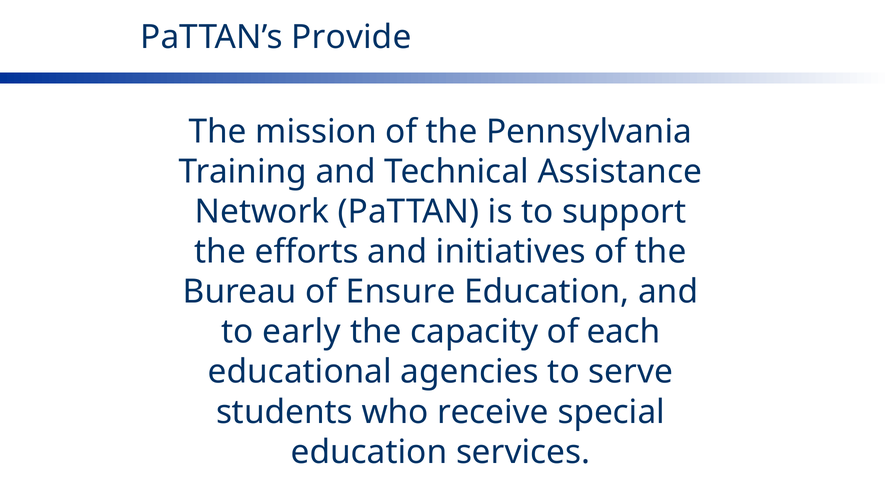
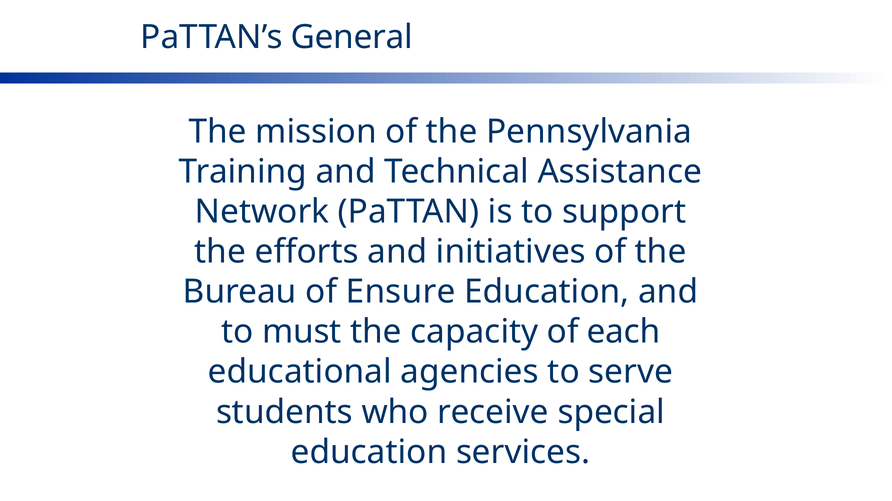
Provide: Provide -> General (352, 37)
early: early -> must (302, 332)
